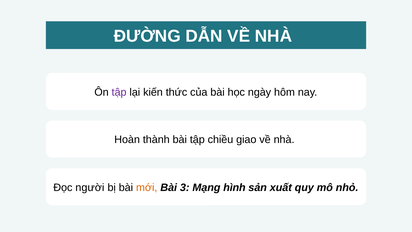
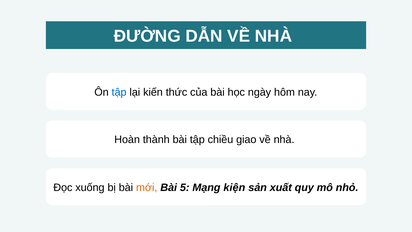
tập colour: purple -> blue (119, 92)
người: người -> xuống (90, 187)
3: 3 -> 5 (185, 187)
hình: hình -> kiện (234, 187)
